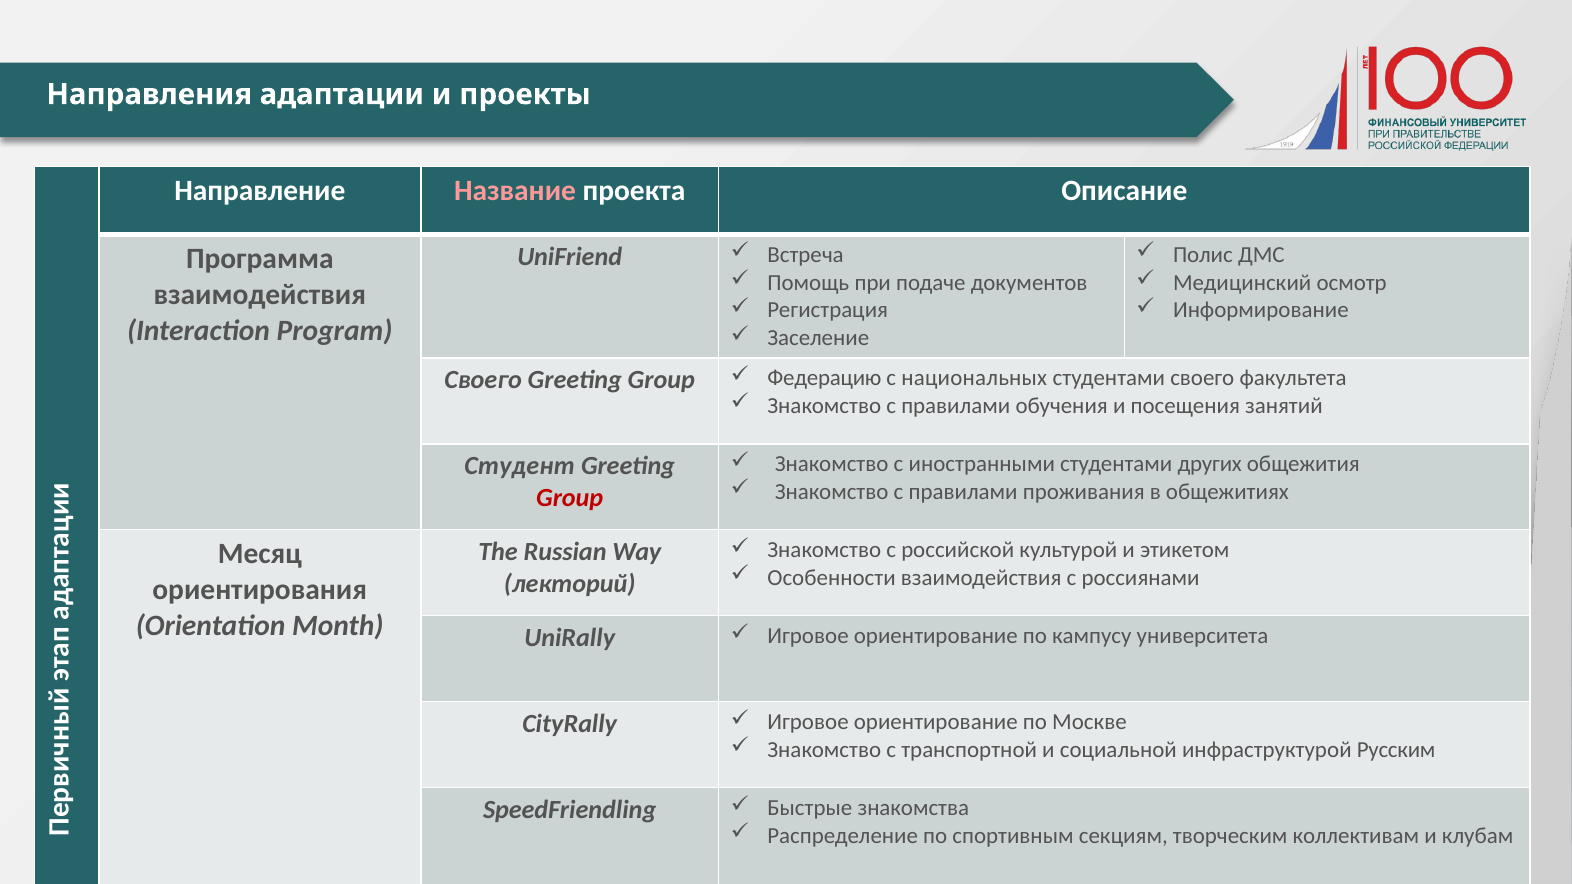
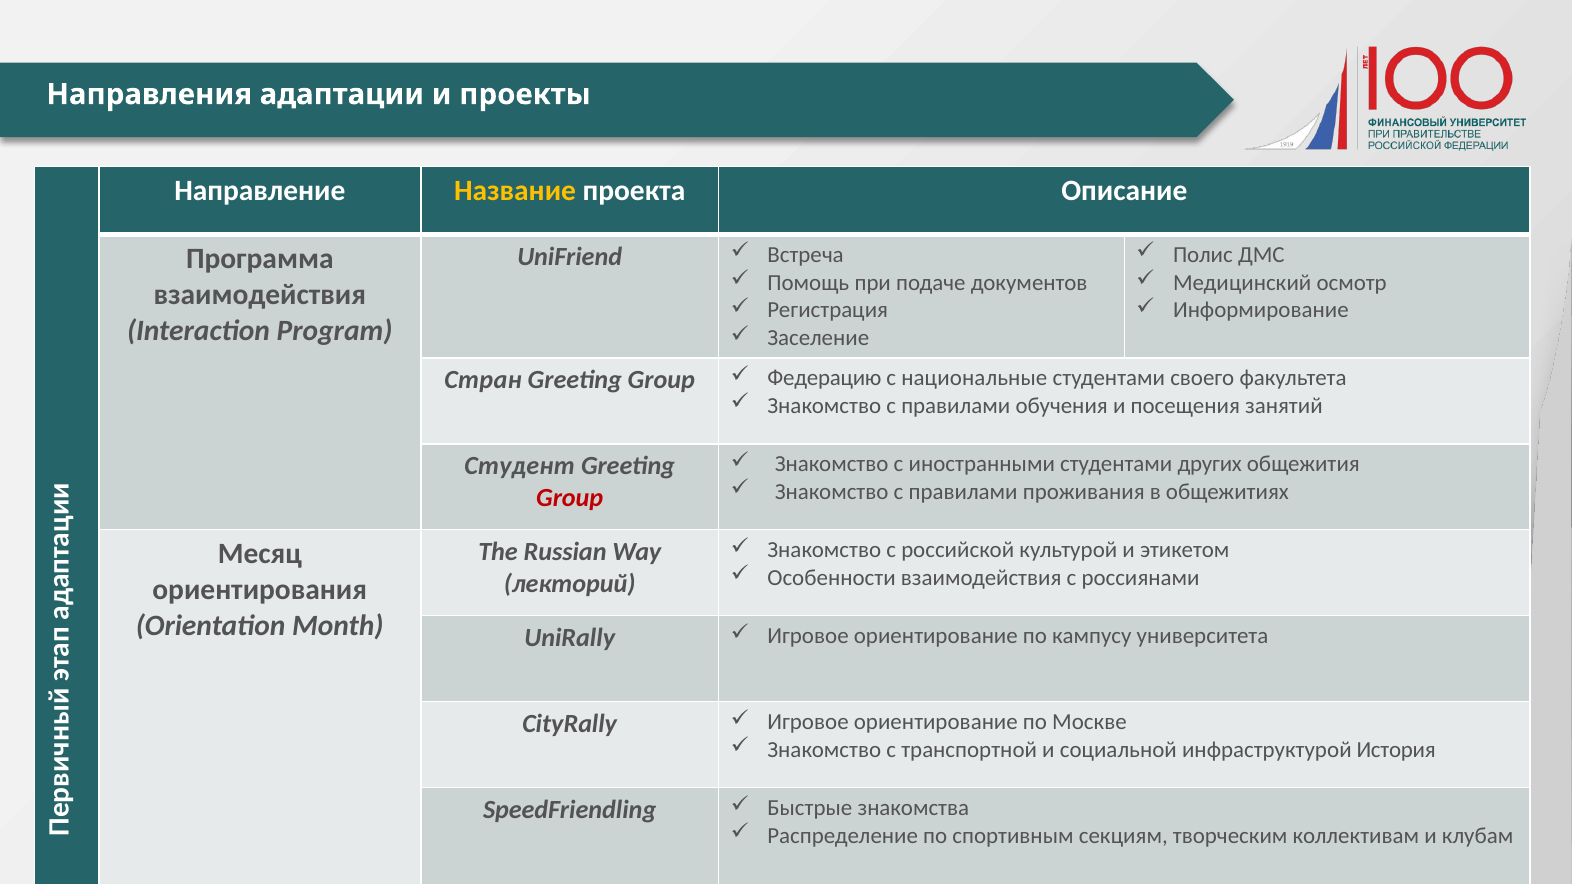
Название colour: pink -> yellow (515, 191)
Своего: Своего -> Стран (483, 380)
национальных: национальных -> национальные (974, 378)
Русским: Русским -> История (1396, 750)
